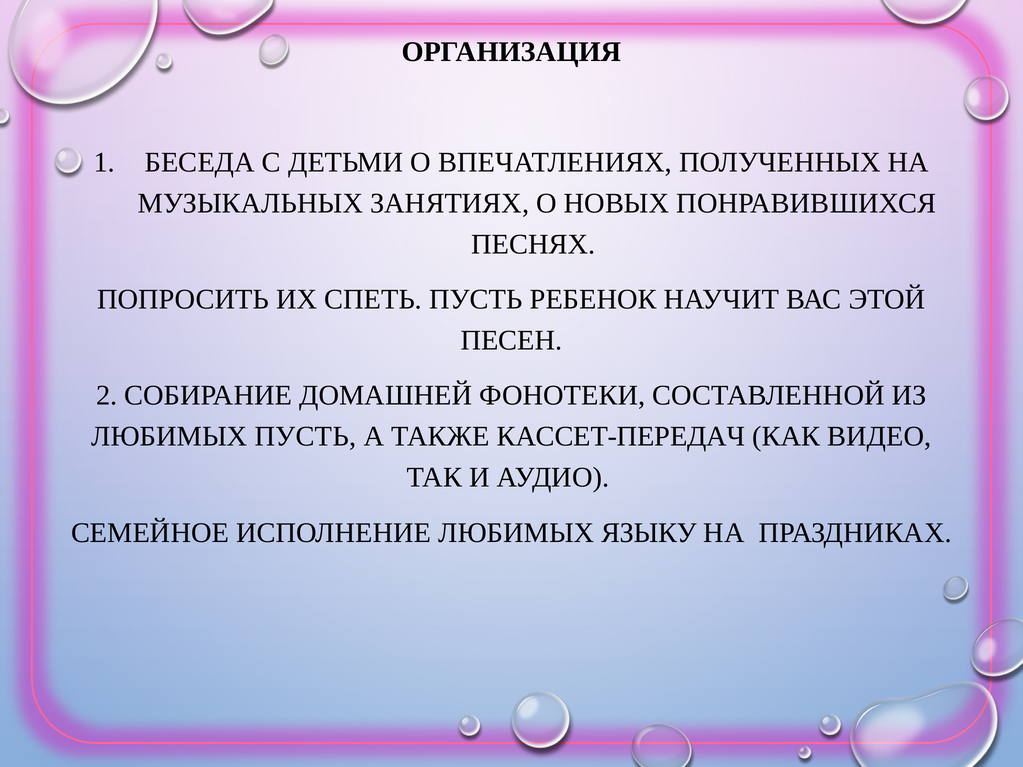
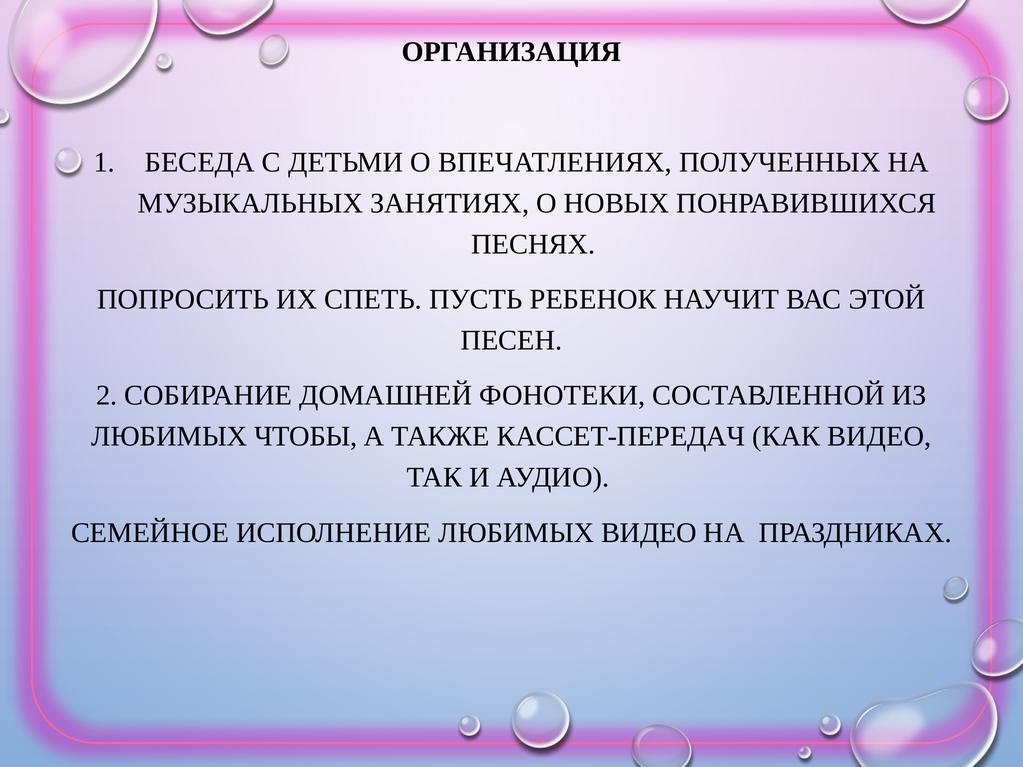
ЛЮБИМЫХ ПУСТЬ: ПУСТЬ -> ЧТОБЫ (306, 437)
ЛЮБИМЫХ ЯЗЫКУ: ЯЗЫКУ -> ВИДЕО (649, 533)
